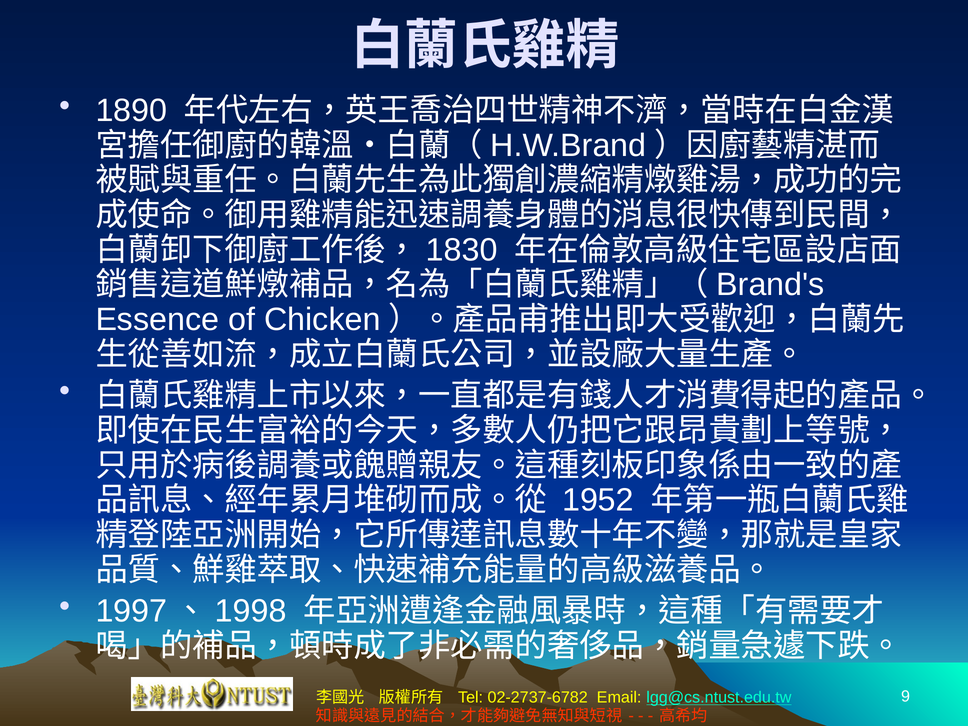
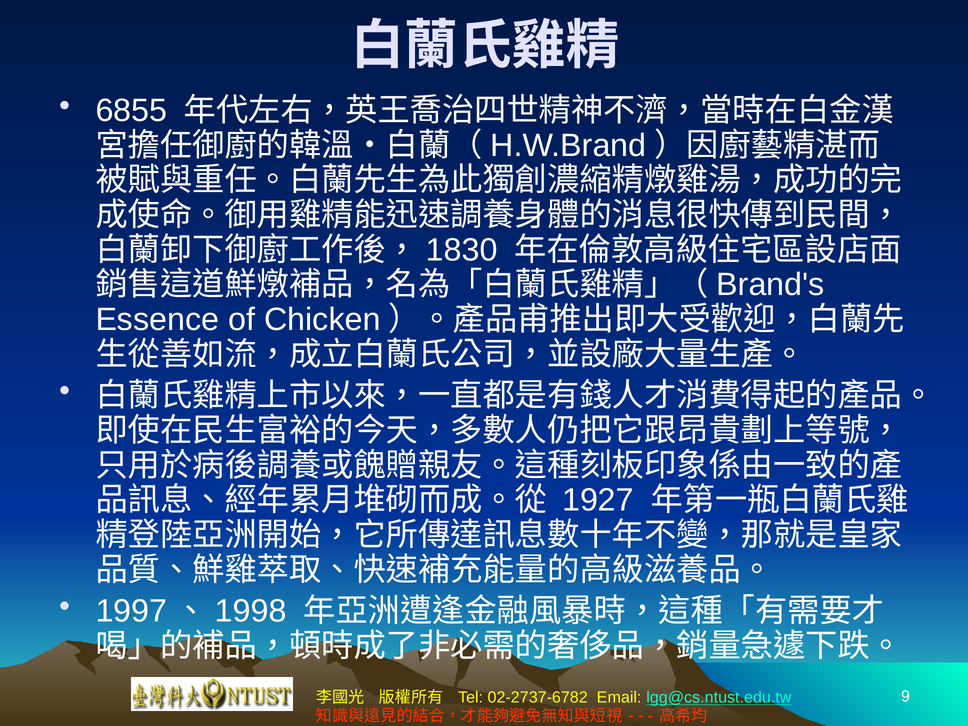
1890: 1890 -> 6855 (131, 111)
1952: 1952 -> 1927 (598, 500)
